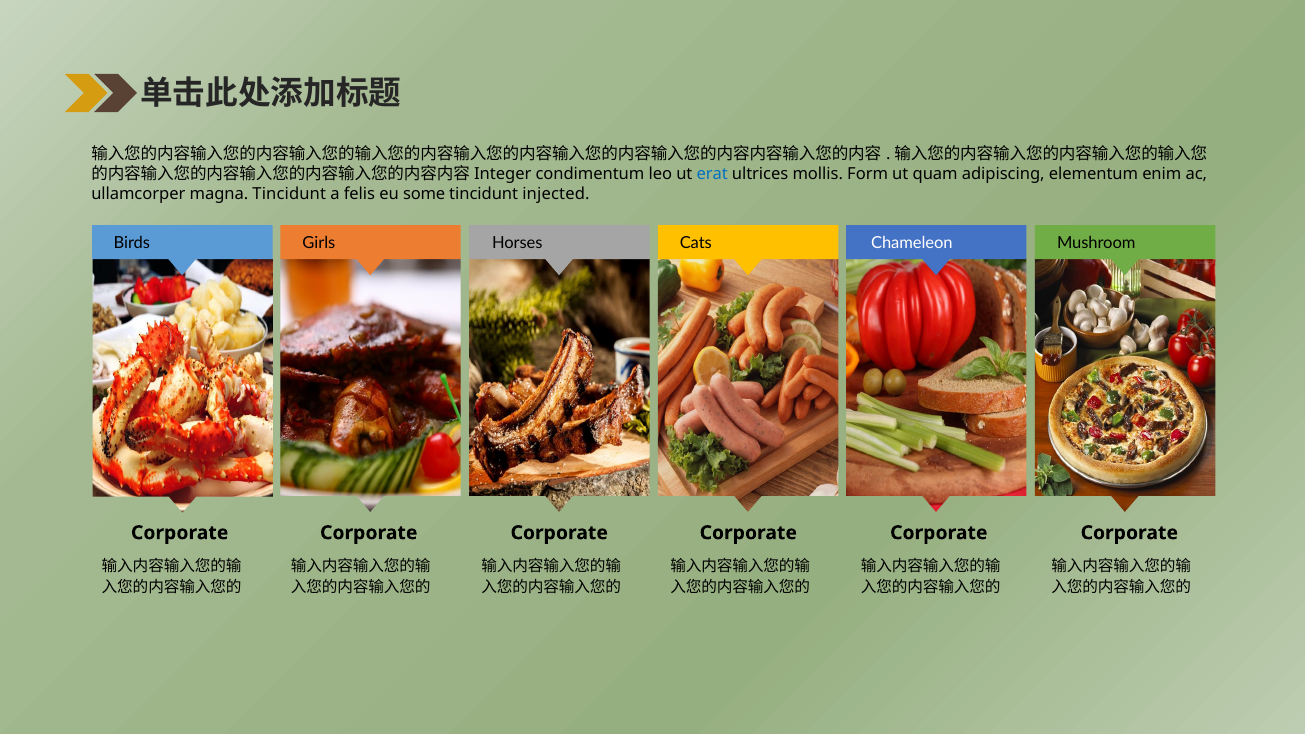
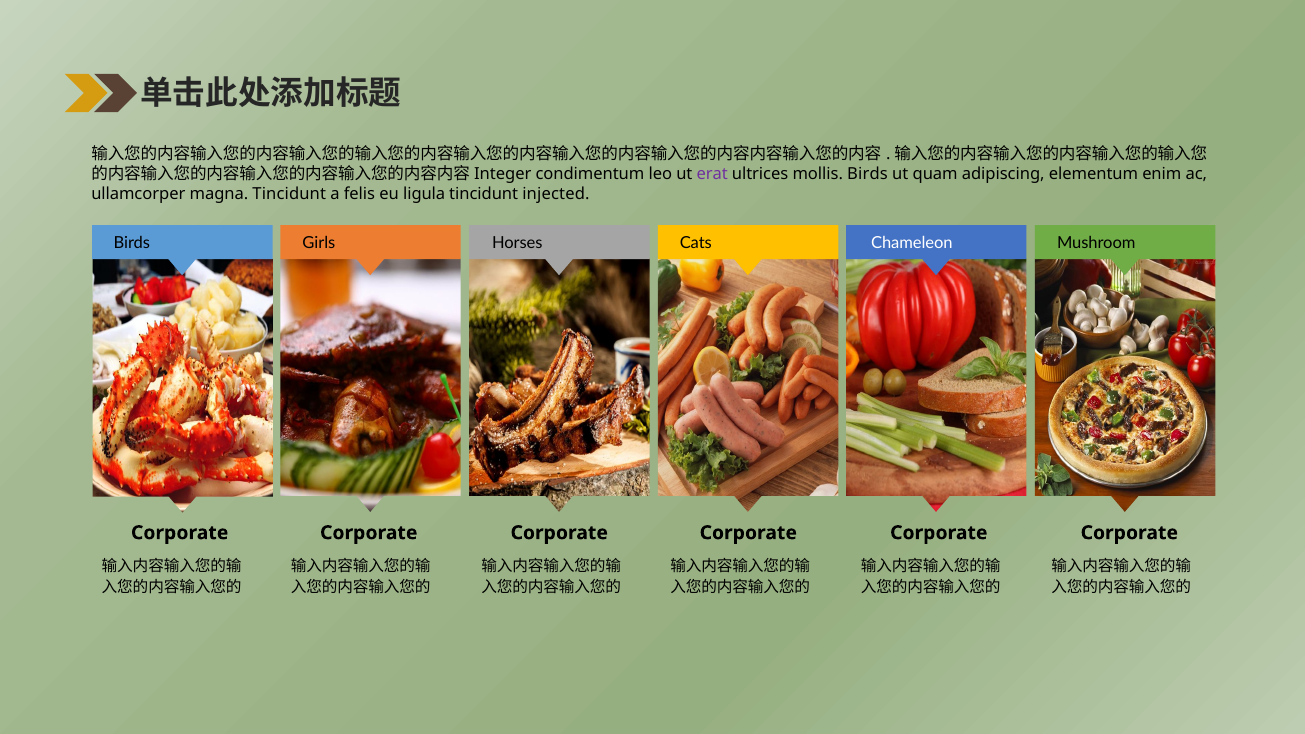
erat colour: blue -> purple (712, 174)
mollis Form: Form -> Birds (868, 174)
some: some -> ligula (424, 194)
